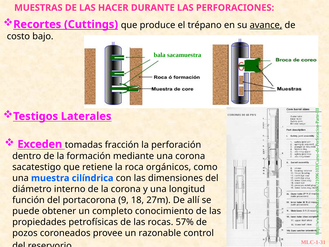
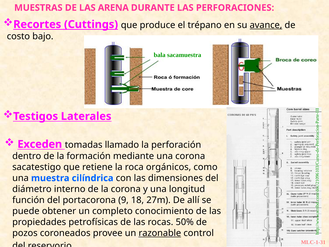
HACER: HACER -> ARENA (113, 8)
fracción: fracción -> llamado (122, 145)
57%: 57% -> 50% (185, 222)
razonable underline: none -> present (160, 233)
